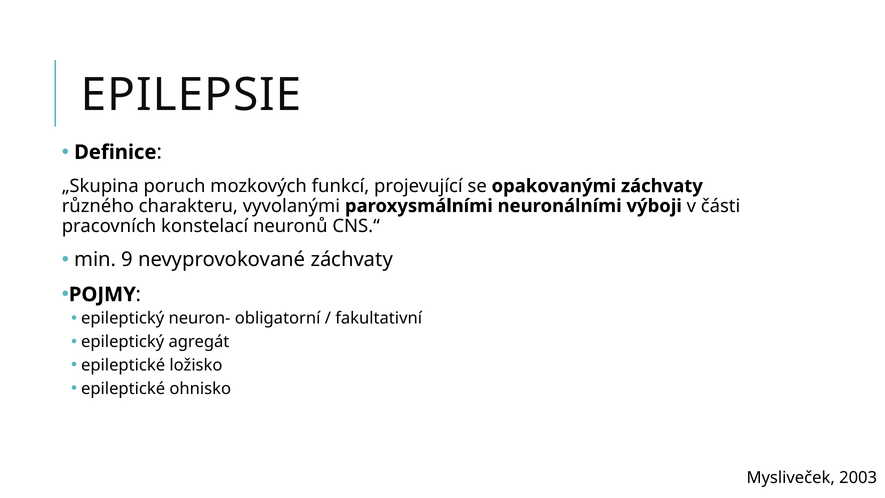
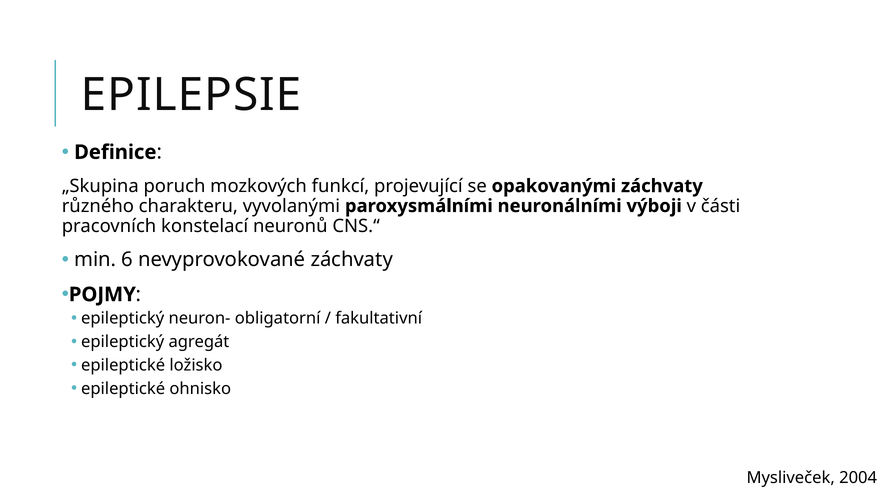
9: 9 -> 6 (127, 260)
2003: 2003 -> 2004 (858, 478)
